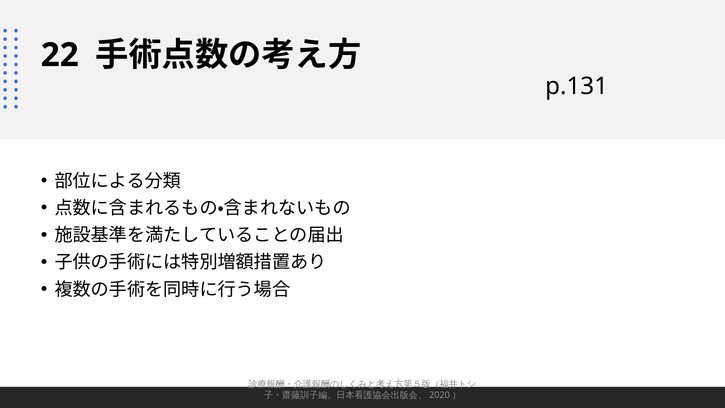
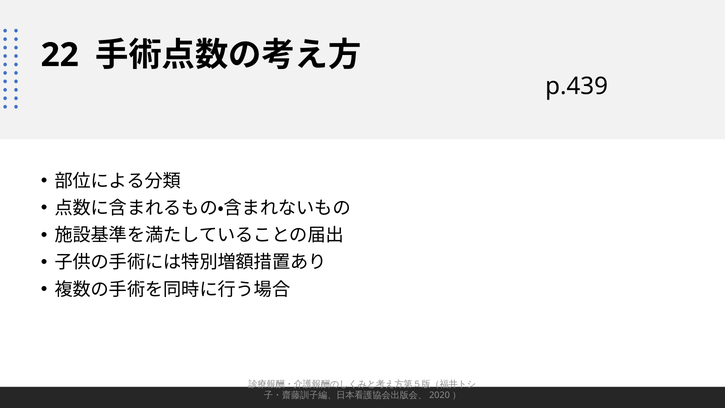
p.131: p.131 -> p.439 (577, 86)
